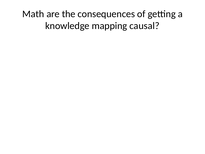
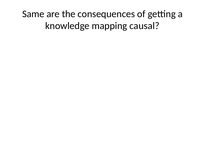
Math: Math -> Same (33, 14)
